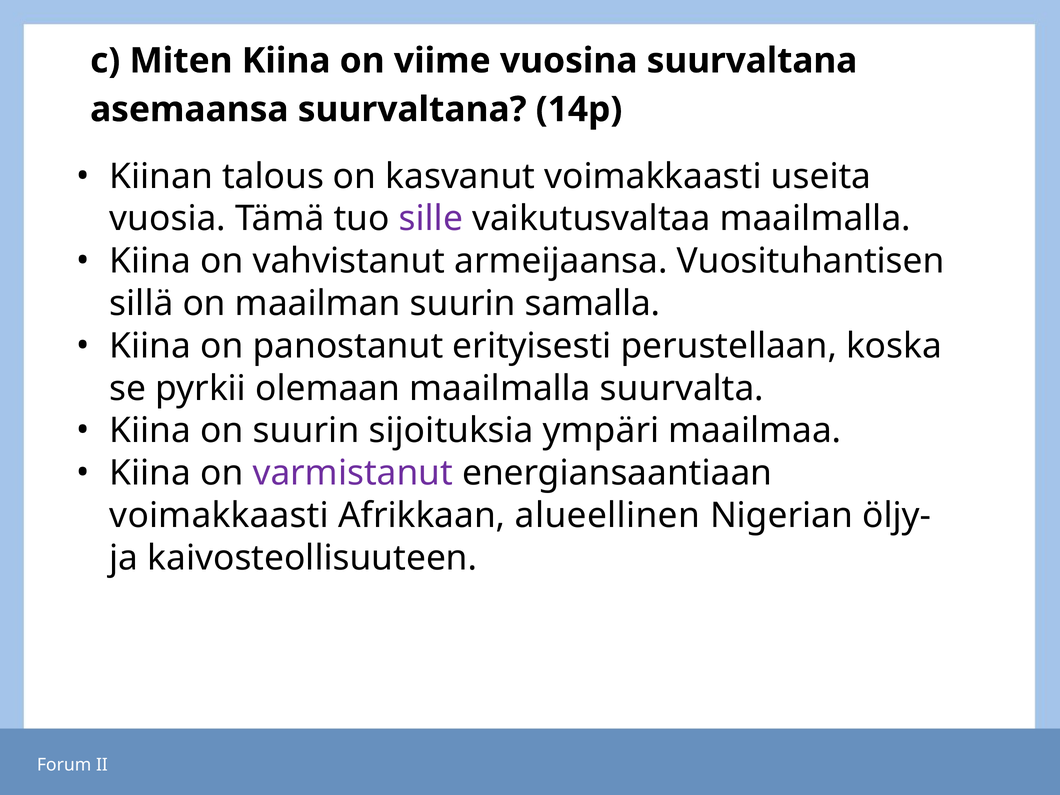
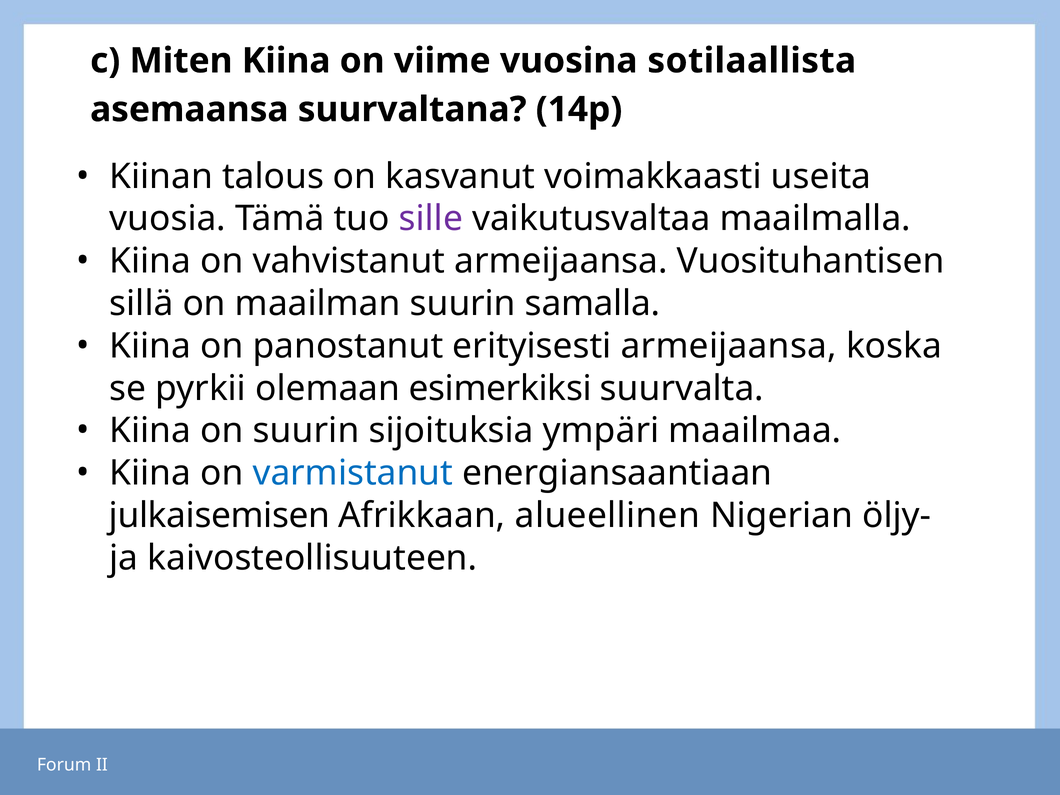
vuosina suurvaltana: suurvaltana -> sotilaallista (752, 61)
erityisesti perustellaan: perustellaan -> armeijaansa (729, 346)
olemaan maailmalla: maailmalla -> esimerkiksi (500, 388)
varmistanut colour: purple -> blue (353, 473)
voimakkaasti: voimakkaasti -> julkaisemisen (219, 516)
